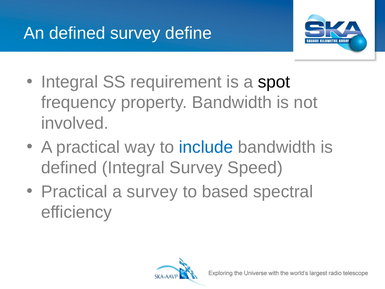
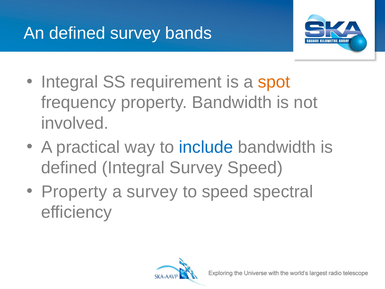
define: define -> bands (189, 33)
spot colour: black -> orange (274, 82)
Practical: Practical -> Property (74, 192)
to based: based -> speed (225, 192)
